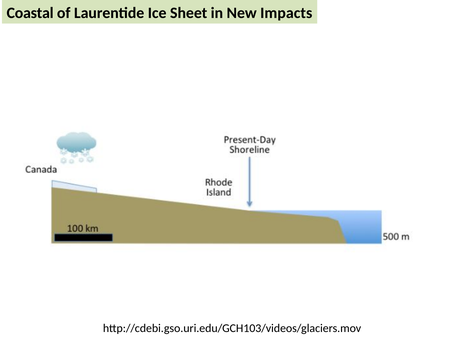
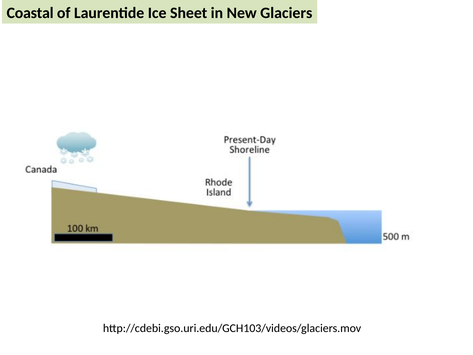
Impacts: Impacts -> Glaciers (286, 13)
